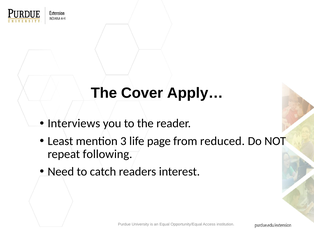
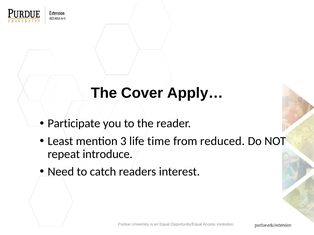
Interviews: Interviews -> Participate (74, 124)
page: page -> time (159, 141)
following: following -> introduce (108, 154)
